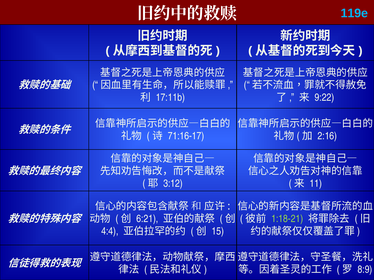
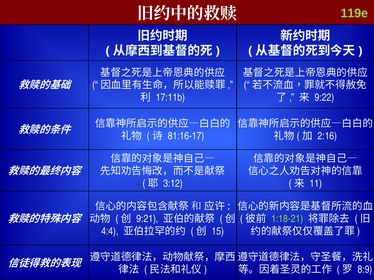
119e colour: light blue -> light green (354, 13)
71:16-17: 71:16-17 -> 81:16-17 (186, 136)
6:21: 6:21 -> 9:21 (147, 219)
